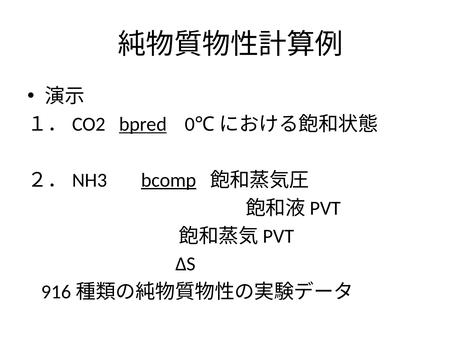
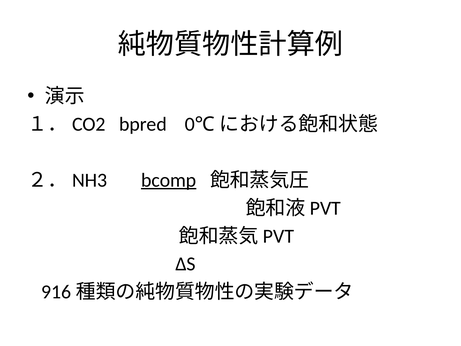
bpred underline: present -> none (143, 124)
